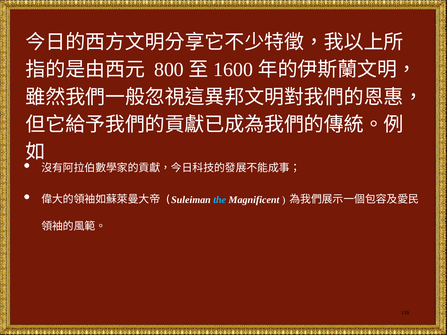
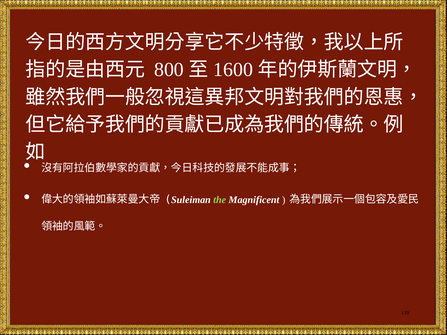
the colour: light blue -> light green (220, 200)
